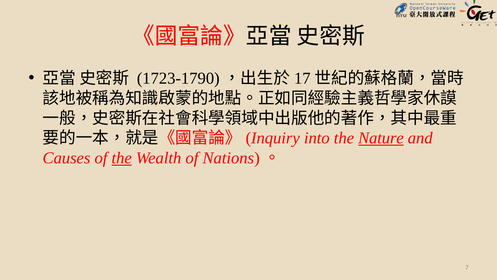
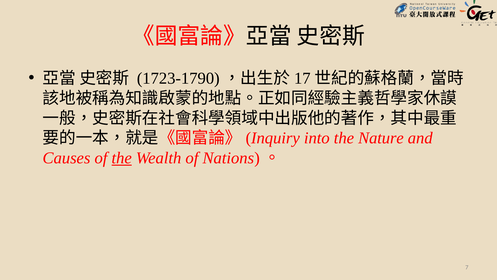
Nature underline: present -> none (381, 138)
